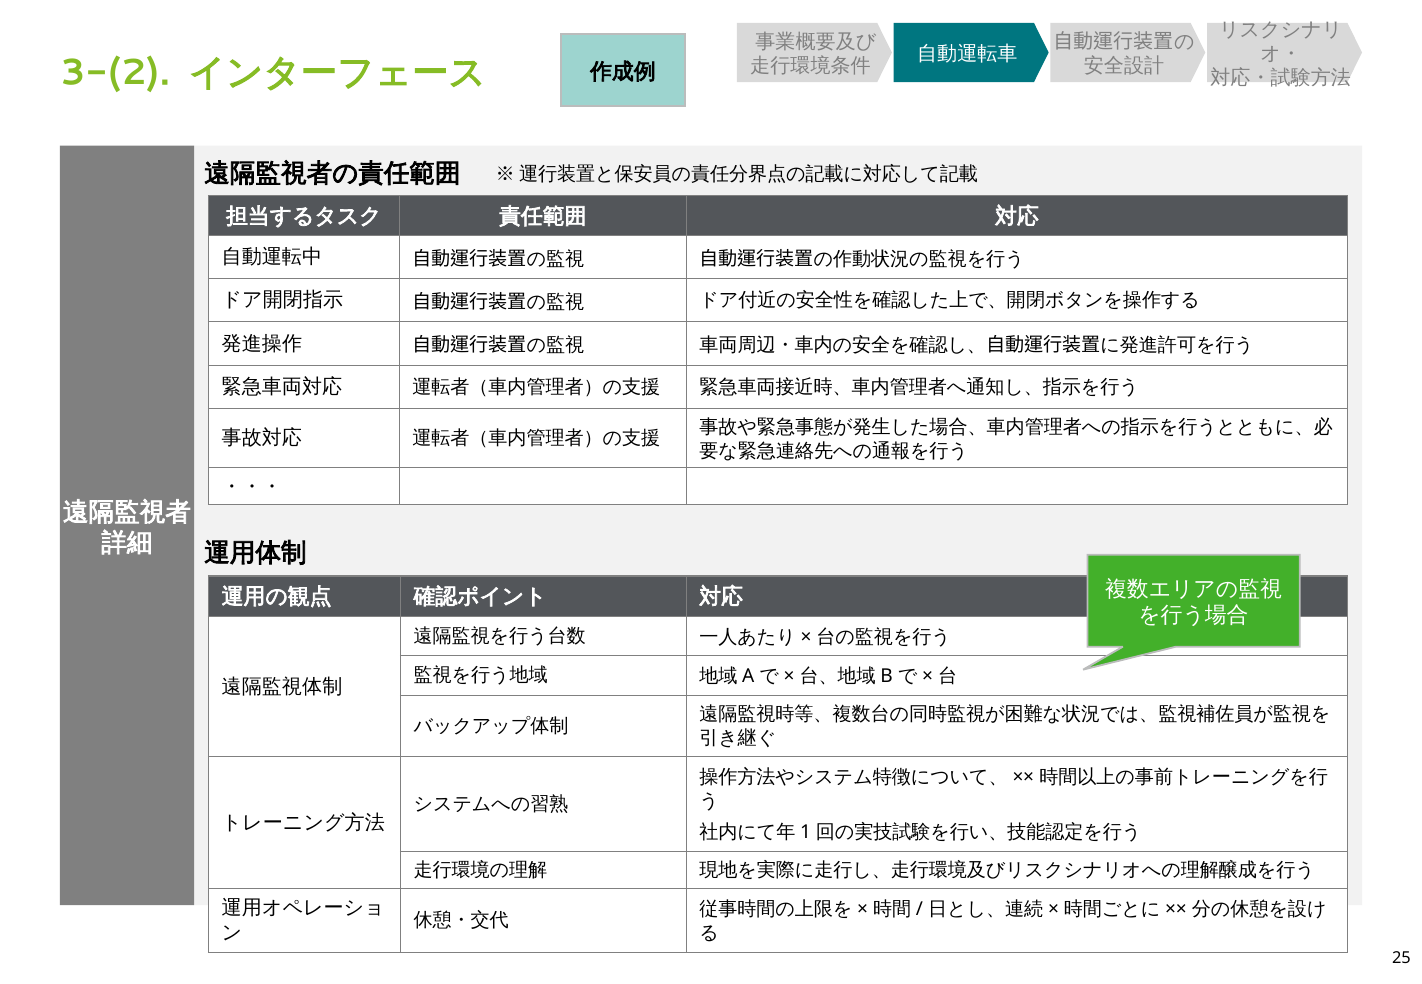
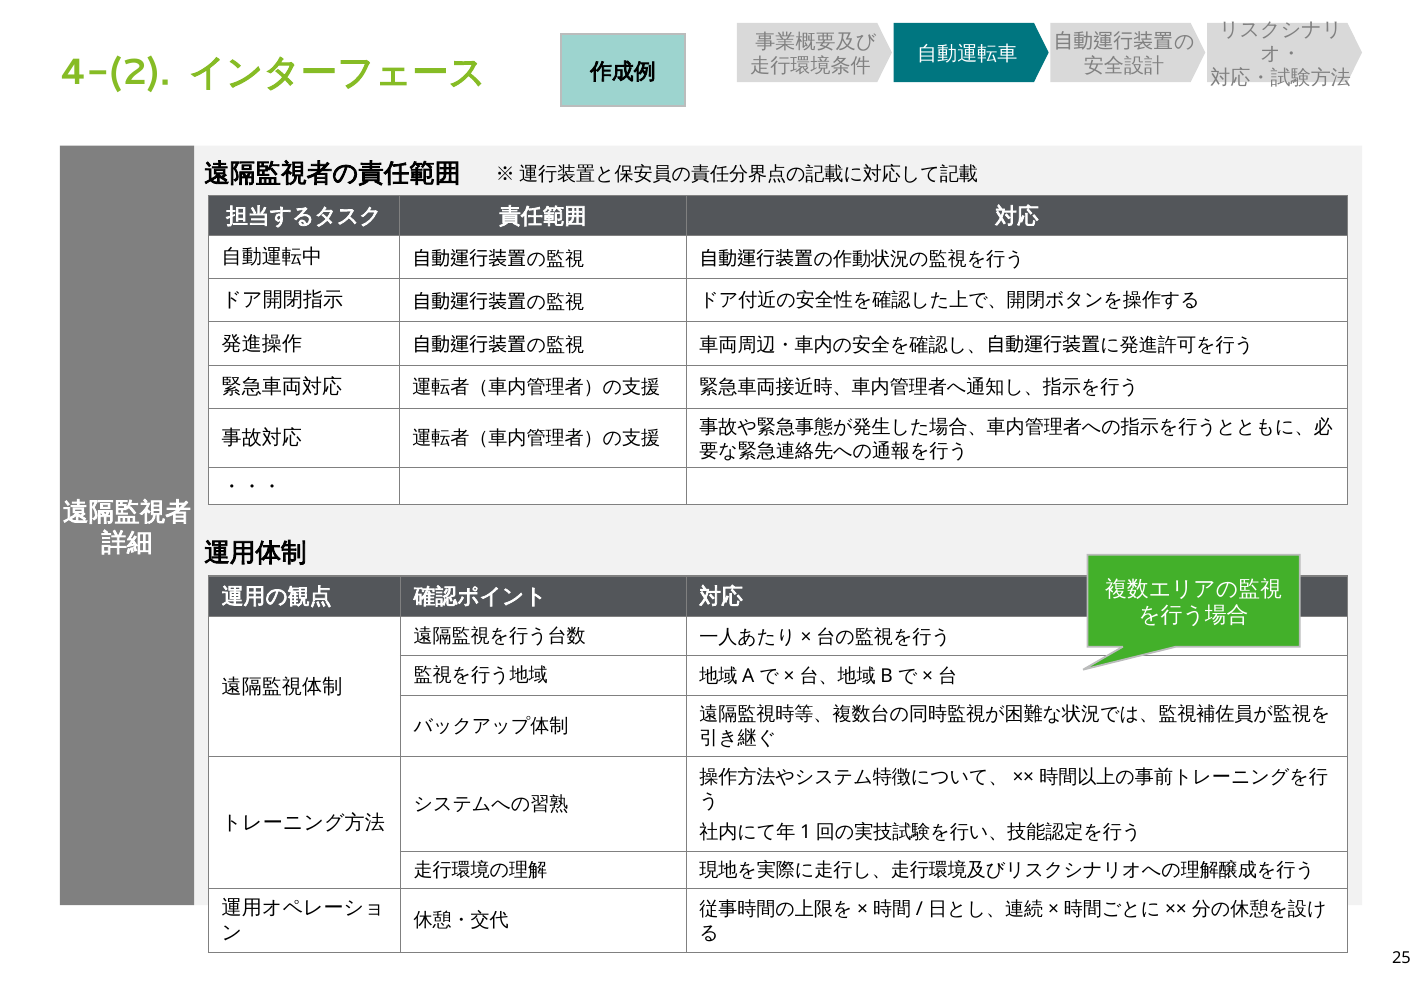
3-(2: 3-(2 -> 4-(2 (115, 73)
